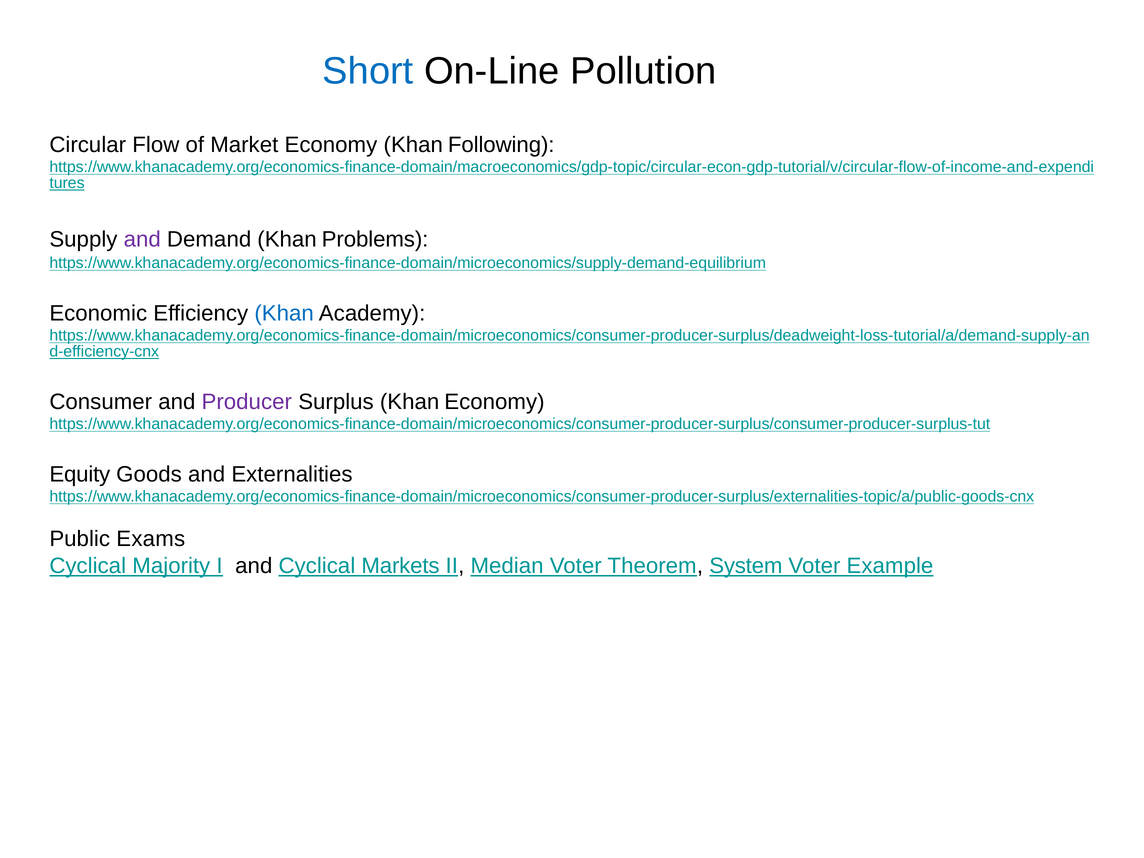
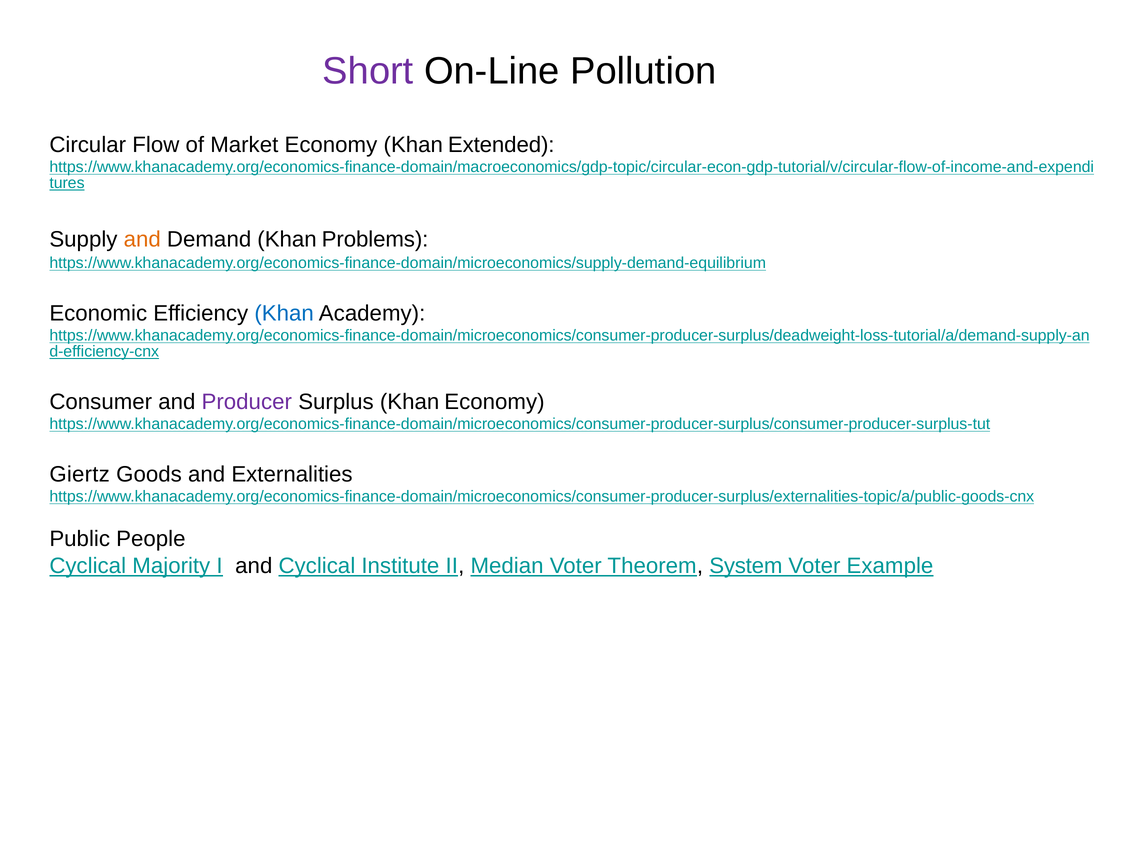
Short colour: blue -> purple (368, 71)
Following: Following -> Extended (501, 145)
and colour: purple -> orange (142, 240)
Equity: Equity -> Giertz (80, 474)
Exams: Exams -> People (151, 539)
Markets: Markets -> Institute (400, 566)
